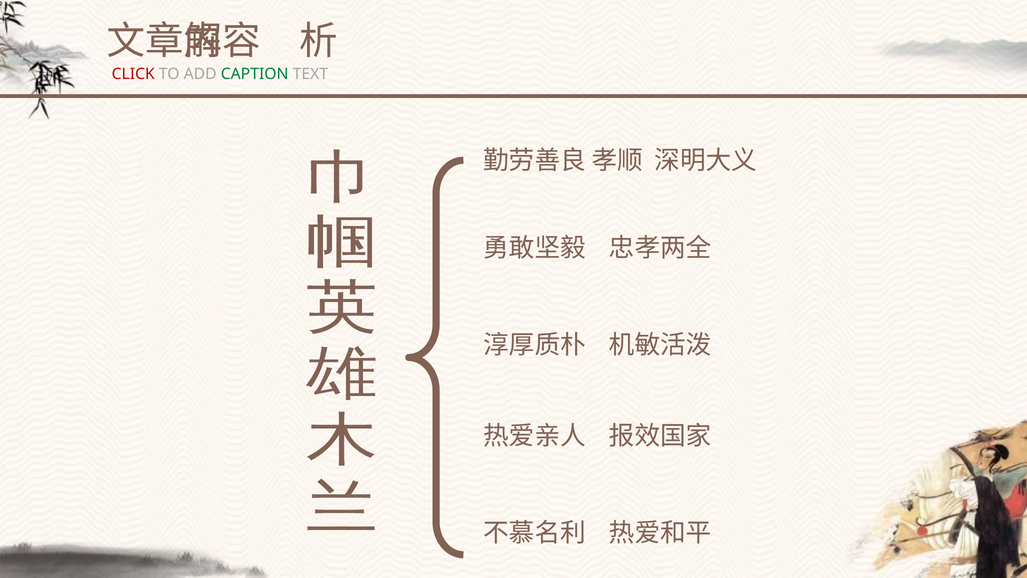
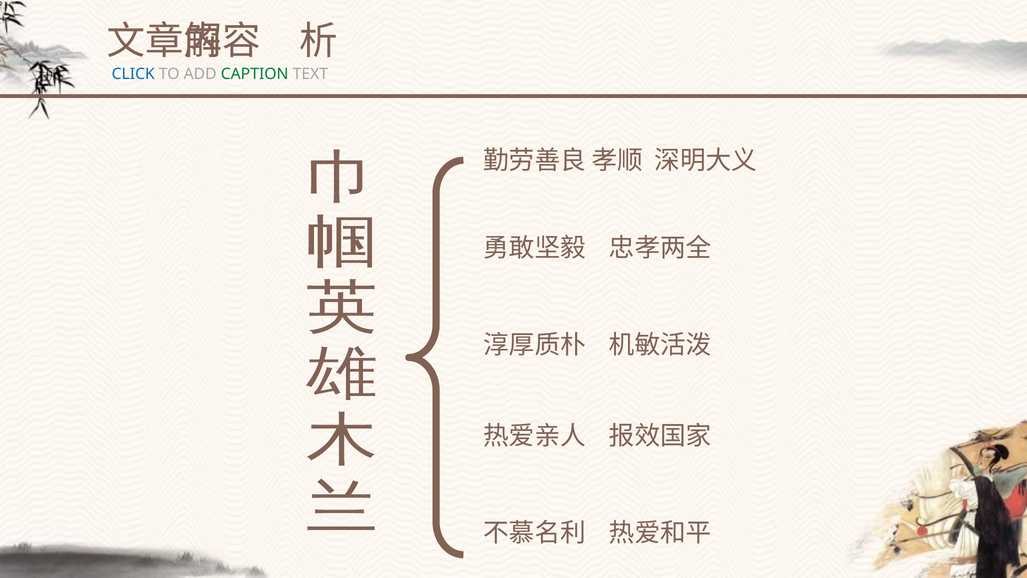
CLICK colour: red -> blue (133, 74)
